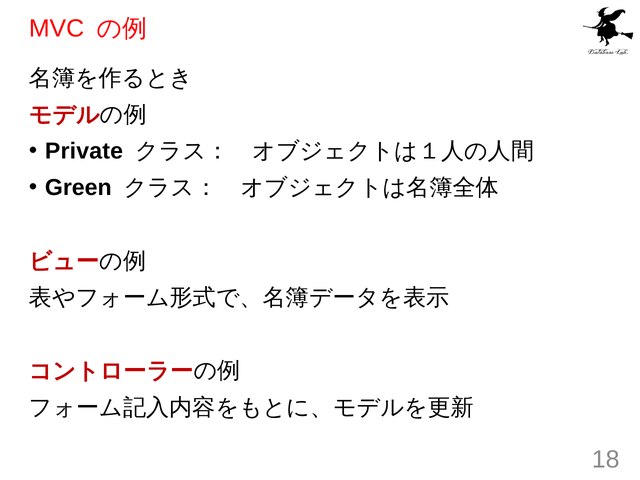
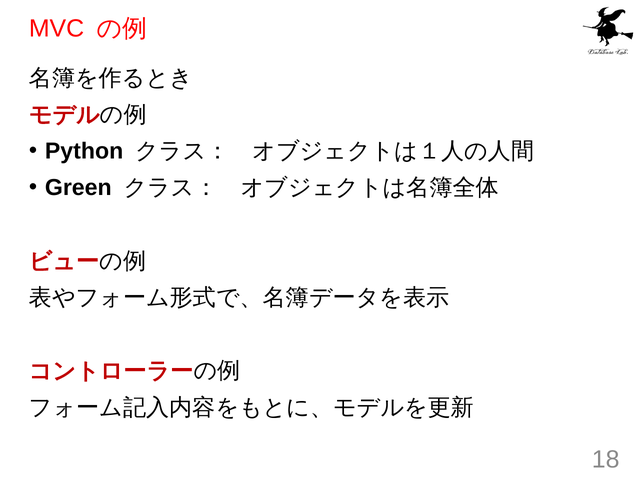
Private: Private -> Python (84, 151)
